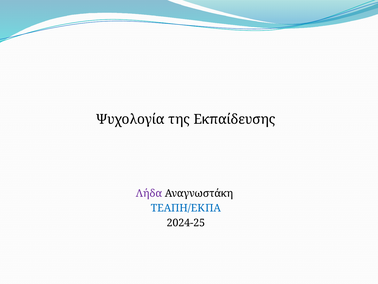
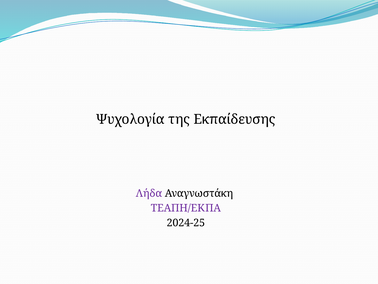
ΤΕΑΠΗ/ΕΚΠΑ colour: blue -> purple (186, 208)
